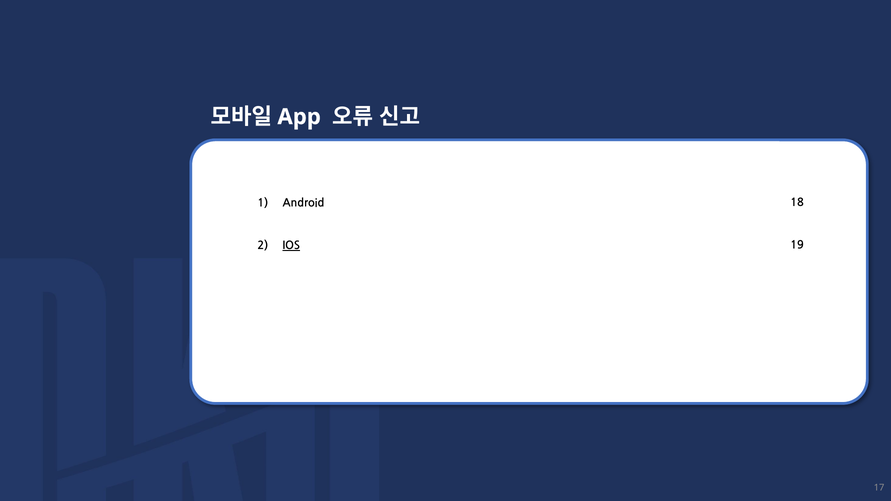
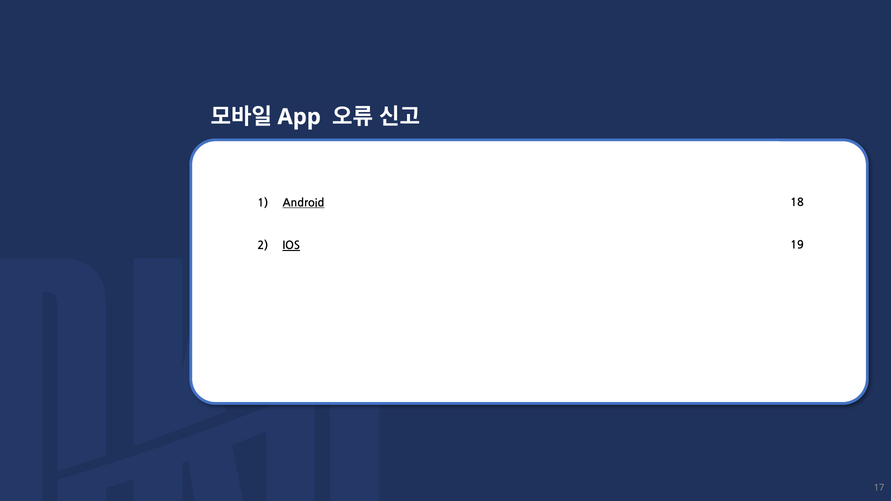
Android underline: none -> present (303, 203)
